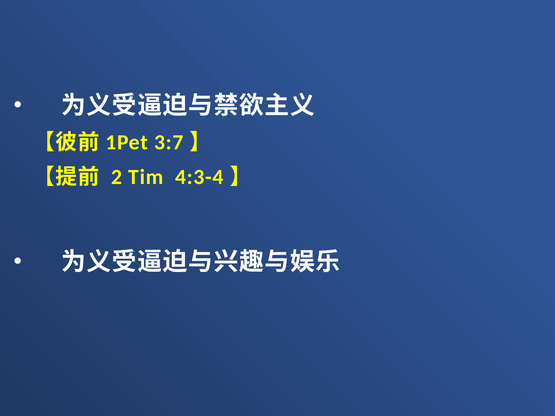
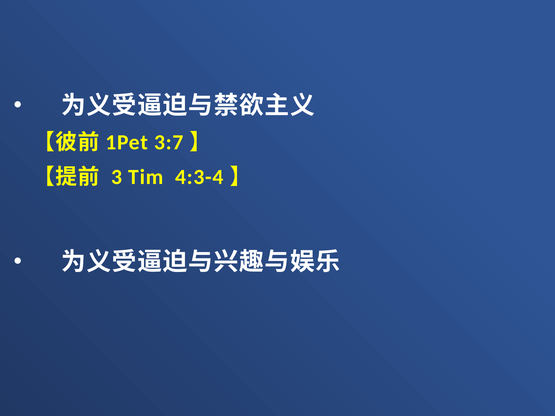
2: 2 -> 3 (116, 177)
